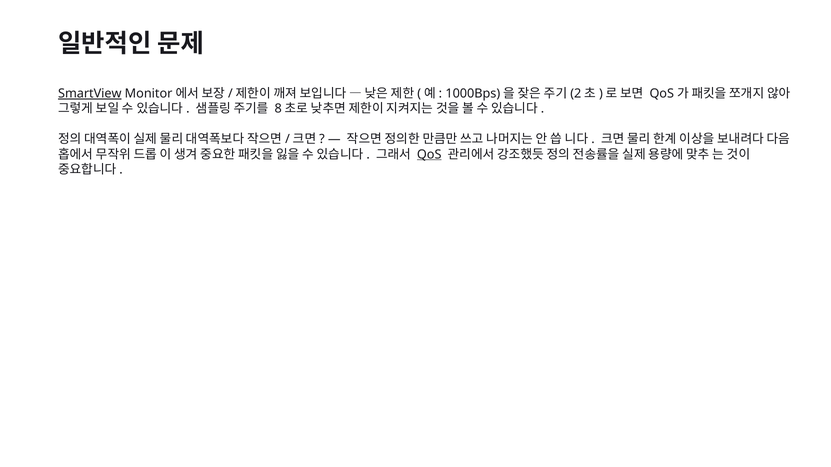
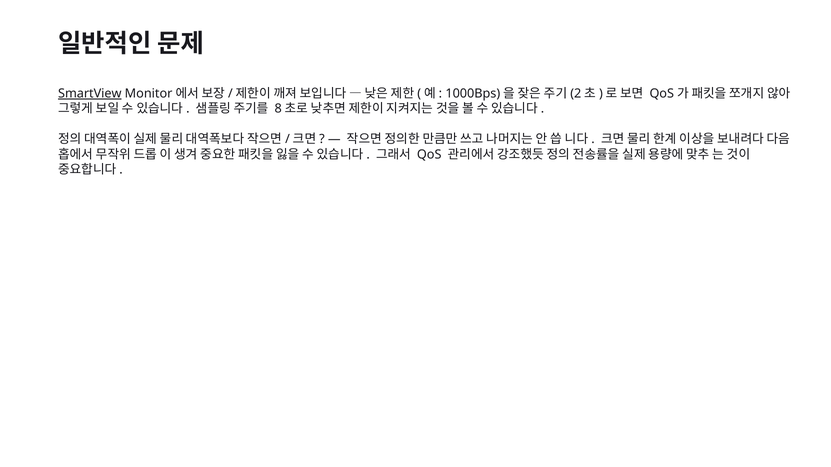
QoS underline: present -> none (429, 155)
